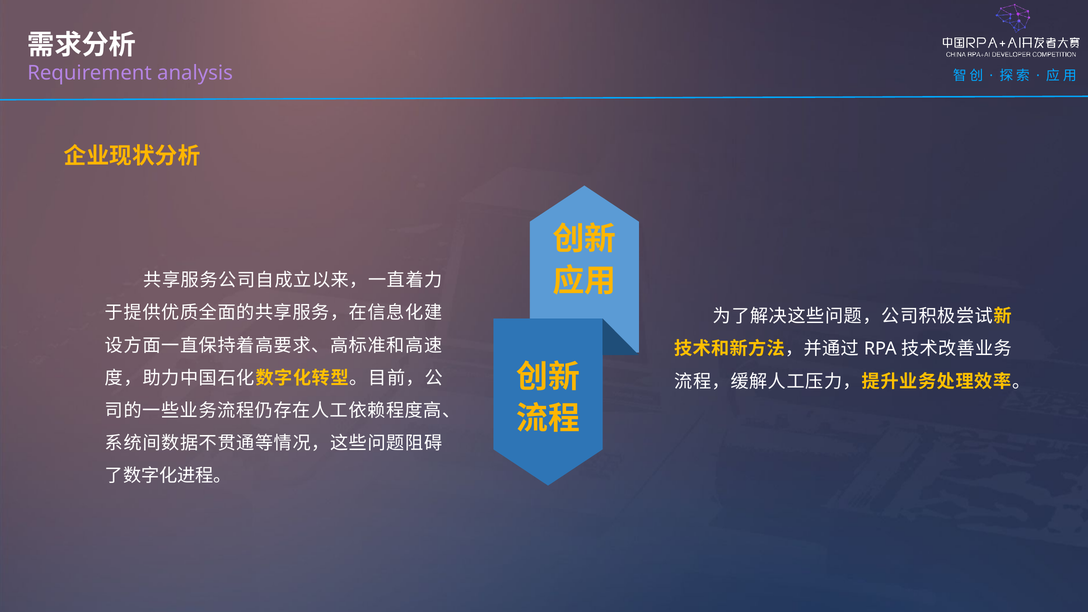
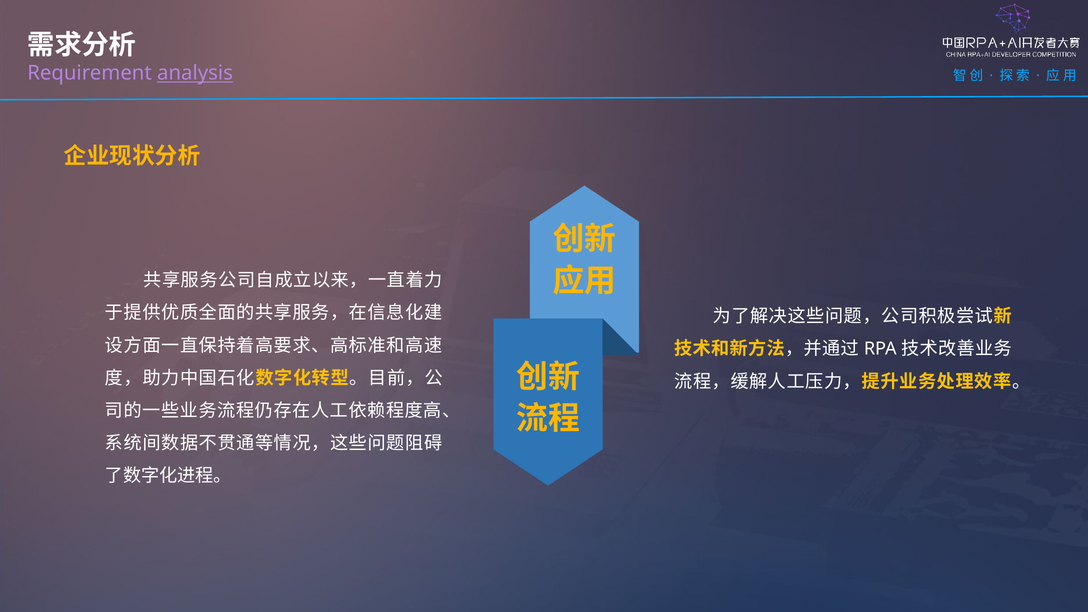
analysis underline: none -> present (195, 73)
